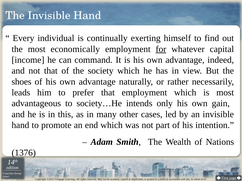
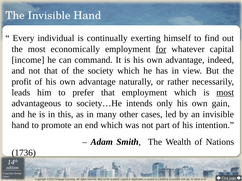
shoes: shoes -> profit (21, 82)
most underline: none -> present (225, 93)
1376: 1376 -> 1736 (24, 153)
